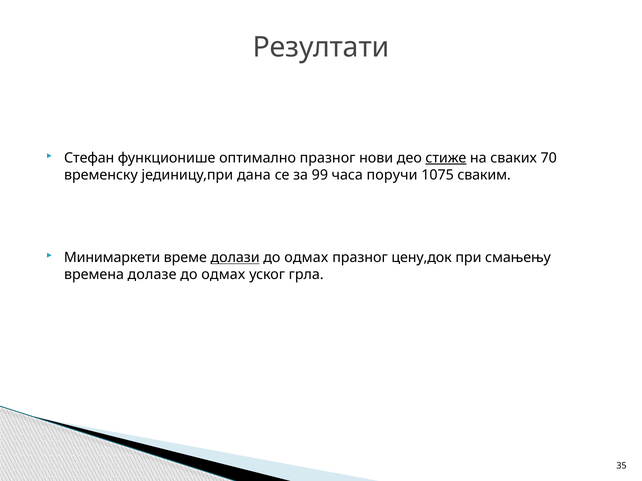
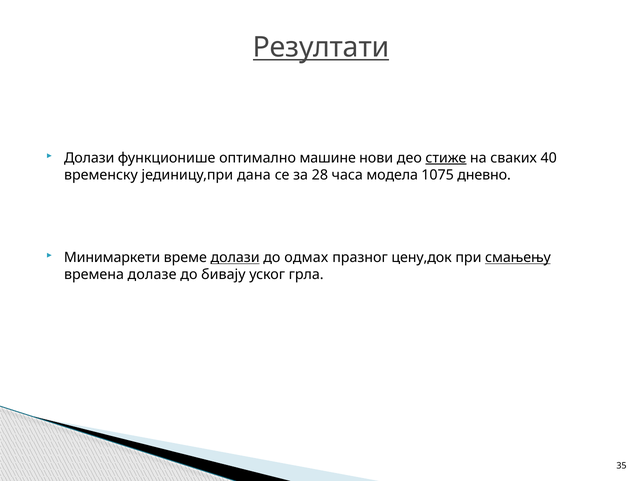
Резултати underline: none -> present (321, 47)
Стефан: Стефан -> Долази (89, 158)
оптимално празног: празног -> машине (328, 158)
70: 70 -> 40 (549, 158)
99: 99 -> 28 (320, 175)
поручи: поручи -> модела (392, 175)
сваким: сваким -> дневно (484, 175)
смањењу underline: none -> present (518, 258)
одмах: одмах -> бивају (223, 275)
